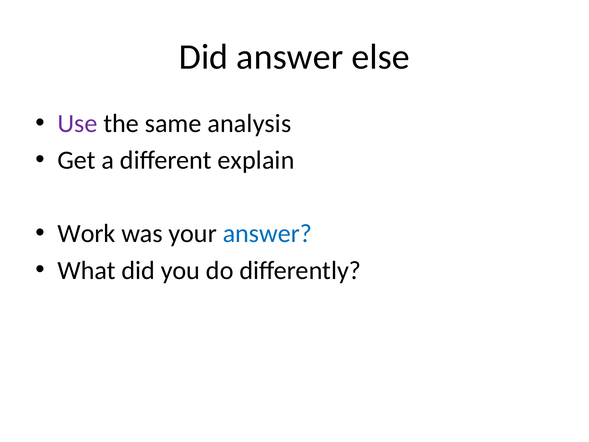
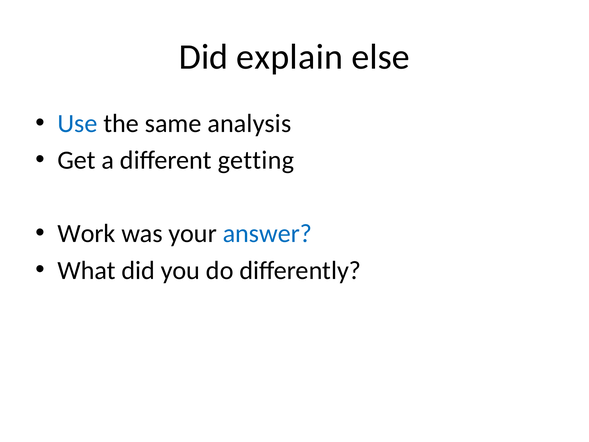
Did answer: answer -> explain (290, 57)
Use colour: purple -> blue (77, 124)
explain: explain -> getting (256, 160)
